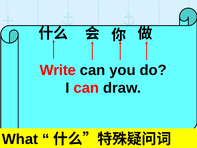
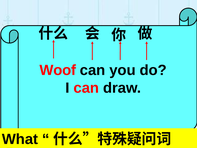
Write: Write -> Woof (58, 70)
